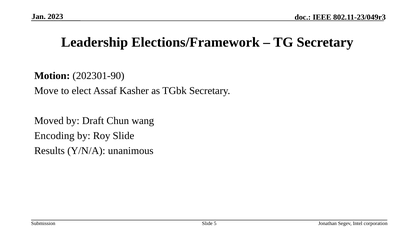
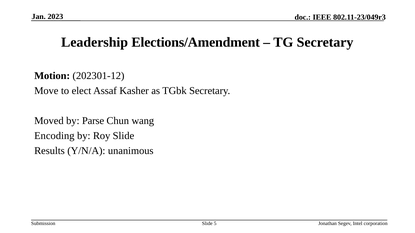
Elections/Framework: Elections/Framework -> Elections/Amendment (196, 42)
202301-90: 202301-90 -> 202301-12 (98, 76)
Draft: Draft -> Parse (93, 121)
